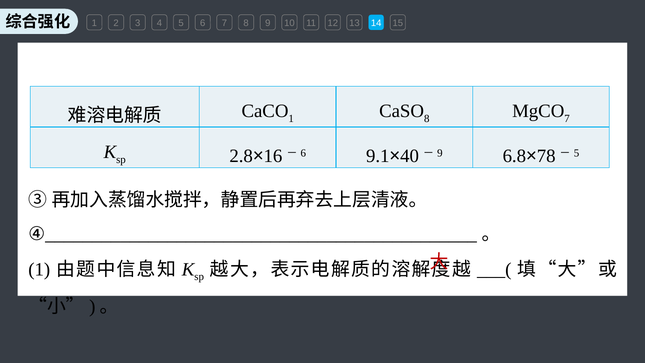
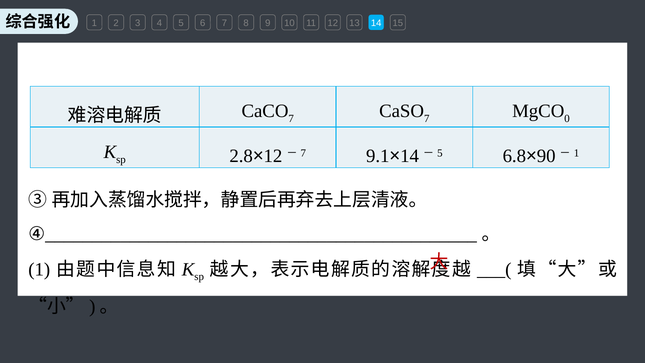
1: 1 -> 7 (291, 119)
8: 8 -> 7 (427, 119)
7: 7 -> 0 (567, 119)
16: 16 -> 12 (273, 156)
6: 6 -> 7 (303, 153)
40: 40 -> 14 (410, 156)
9: 9 -> 5 (440, 153)
78: 78 -> 90 (546, 156)
5: 5 -> 1 (577, 153)
